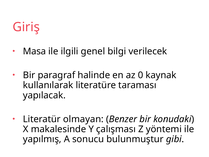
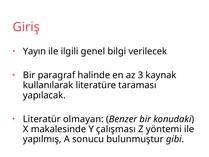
Masa: Masa -> Yayın (34, 51)
0: 0 -> 3 (141, 75)
